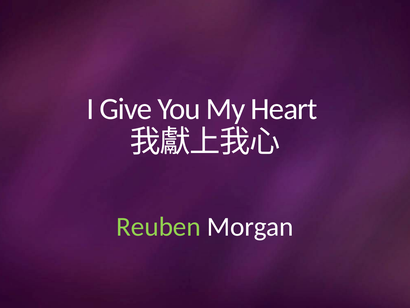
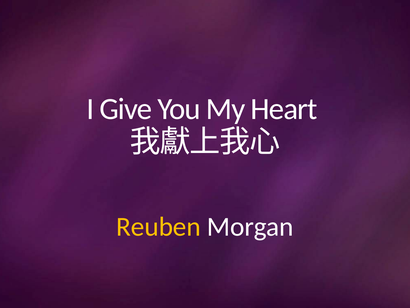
Reuben colour: light green -> yellow (159, 226)
